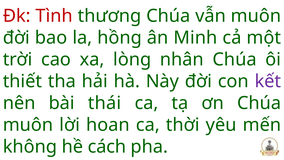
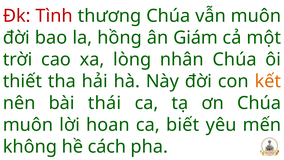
Minh: Minh -> Giám (196, 38)
kết colour: purple -> orange (268, 81)
thời: thời -> biết (183, 125)
